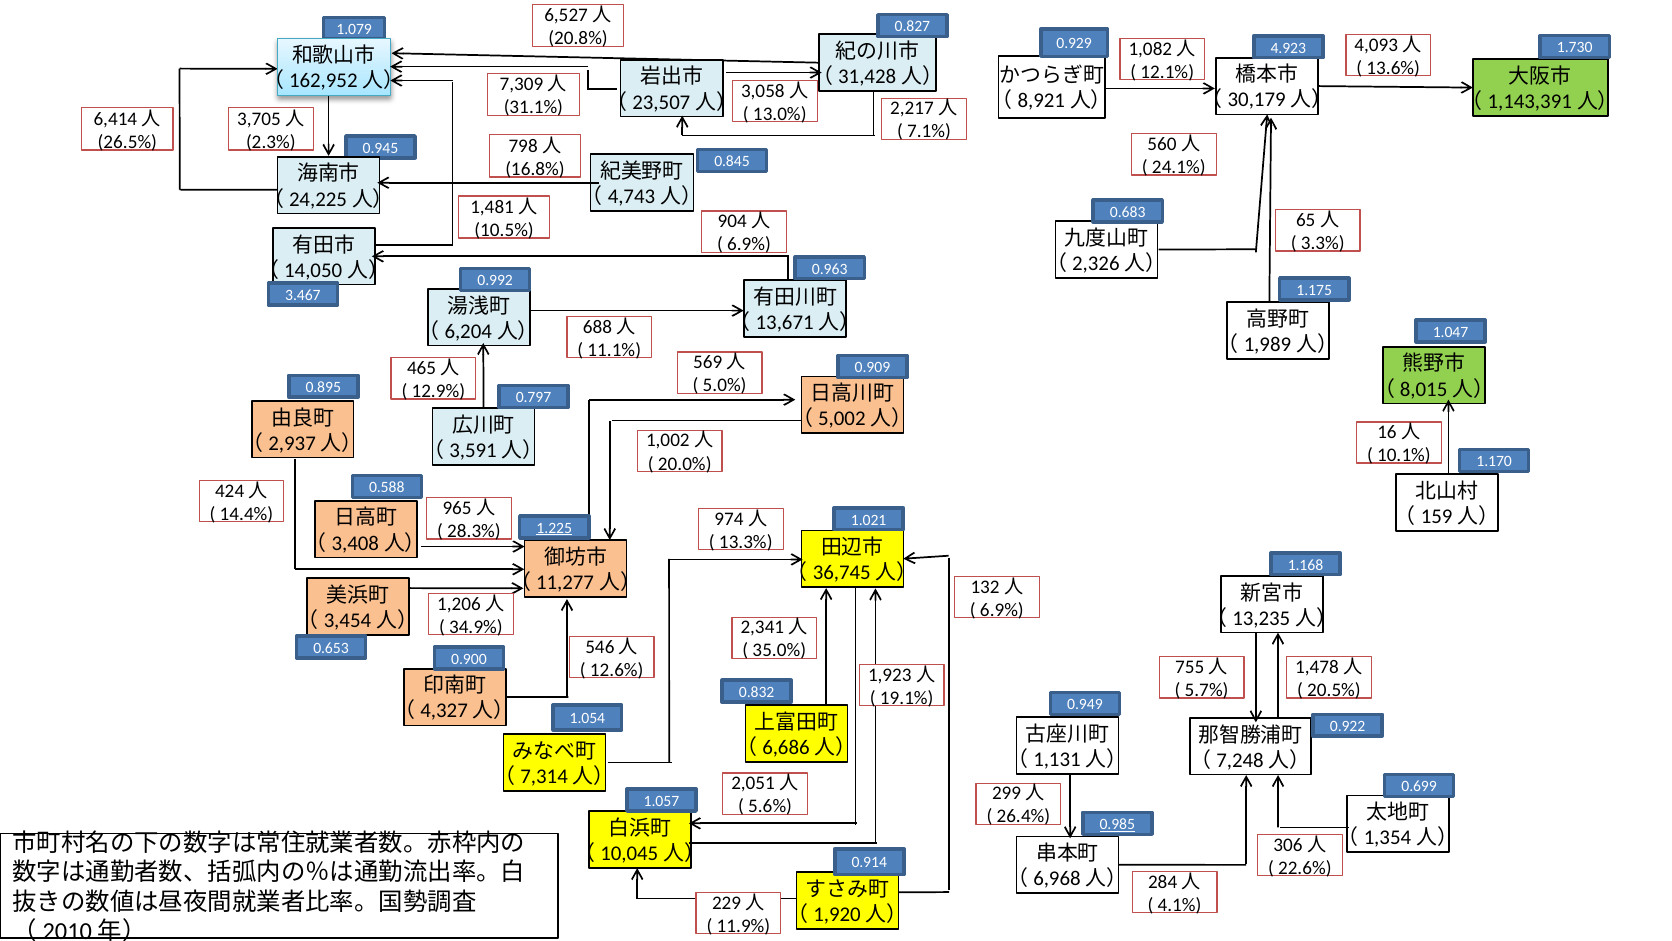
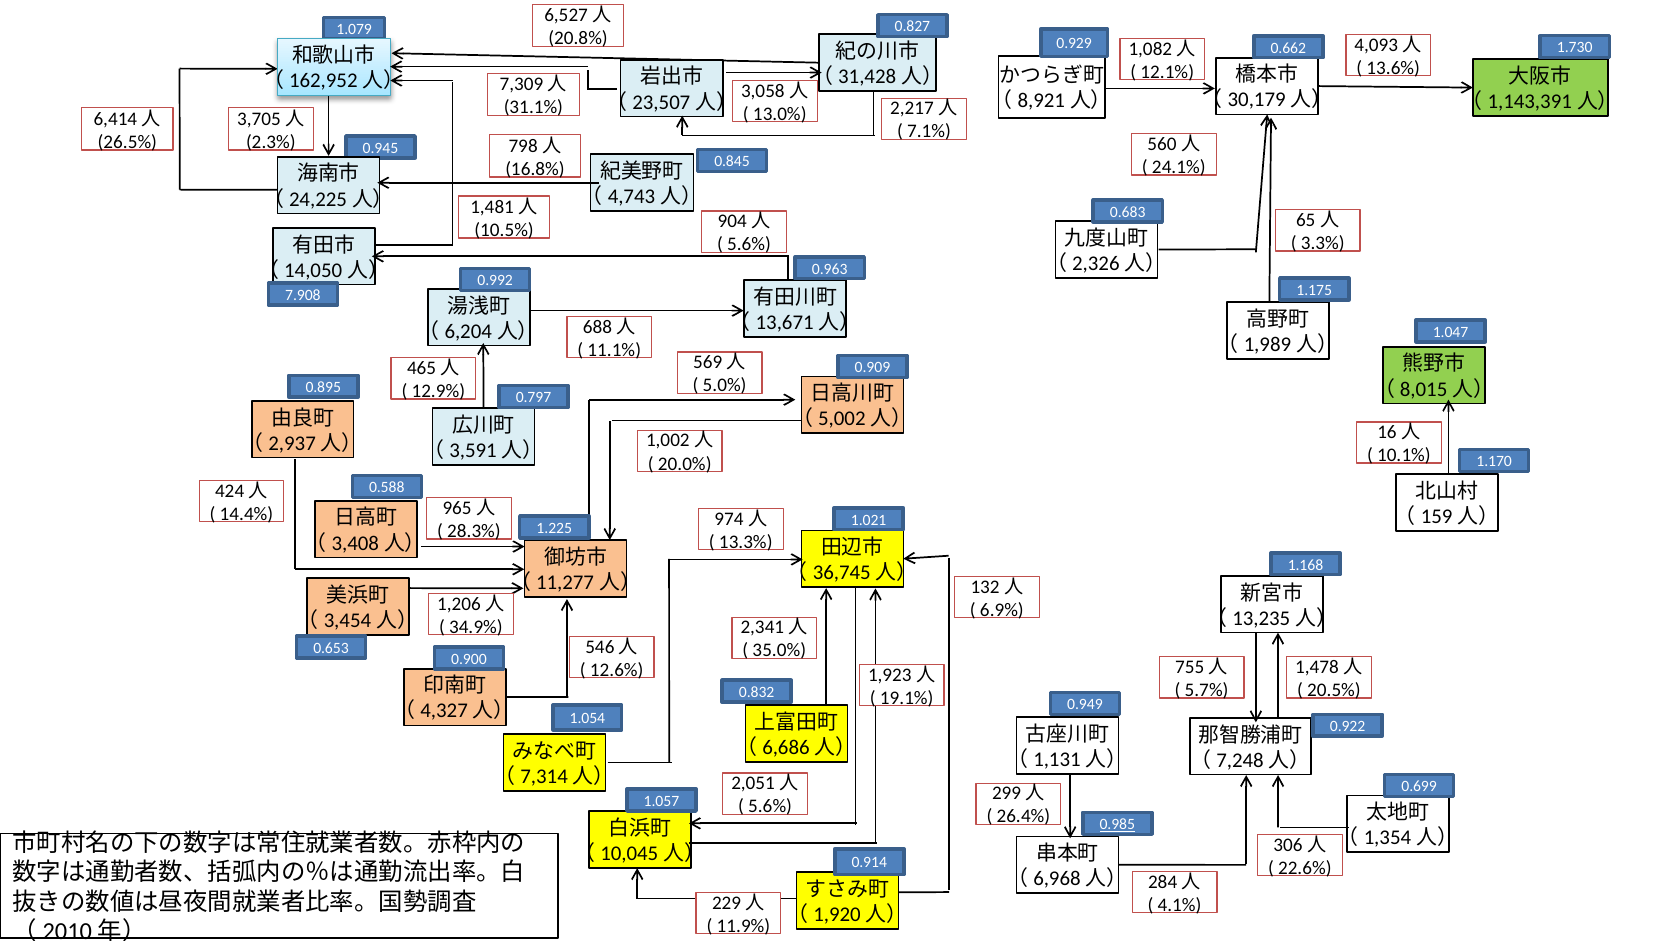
4.923: 4.923 -> 0.662 (1288, 48)
6.9%: 6.9% -> 5.6% (749, 244)
3.467: 3.467 -> 7.908 (303, 295)
1.225 underline: present -> none (554, 528)
